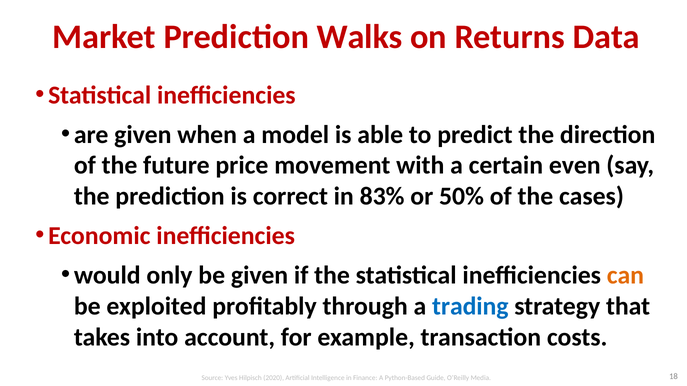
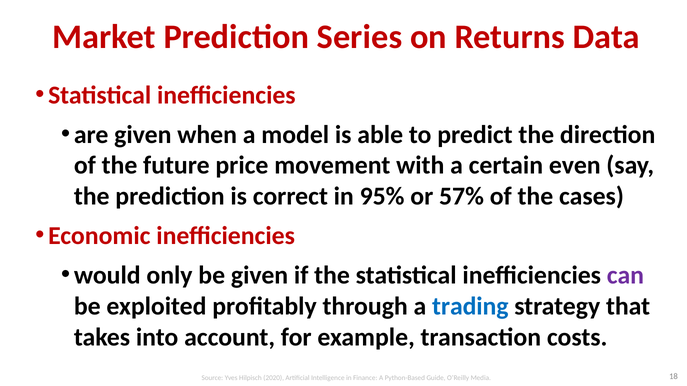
Walks: Walks -> Series (359, 37)
83%: 83% -> 95% (382, 197)
50%: 50% -> 57% (462, 197)
can colour: orange -> purple (625, 276)
